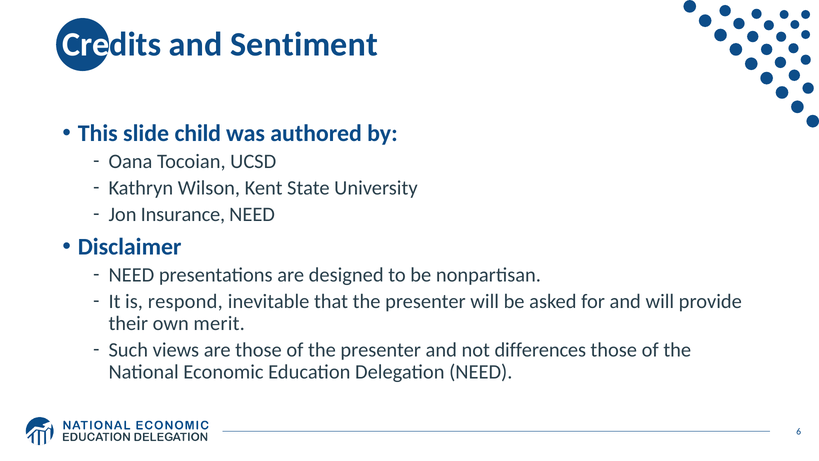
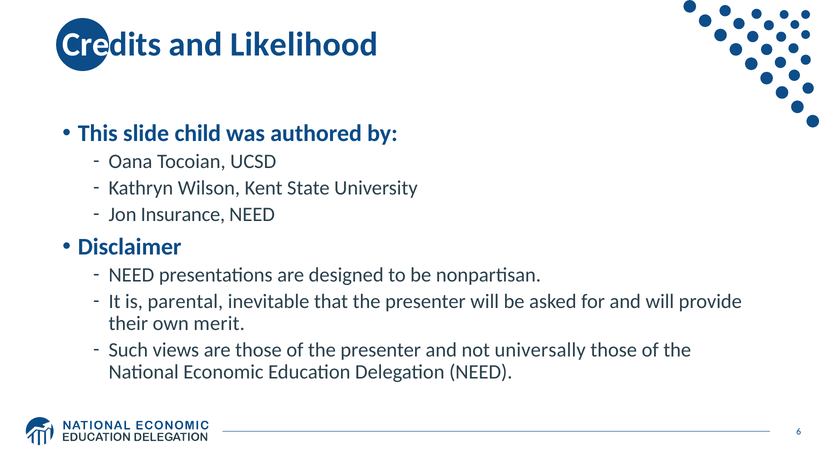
Sentiment: Sentiment -> Likelihood (304, 44)
respond: respond -> parental (185, 301)
differences: differences -> universally (540, 350)
